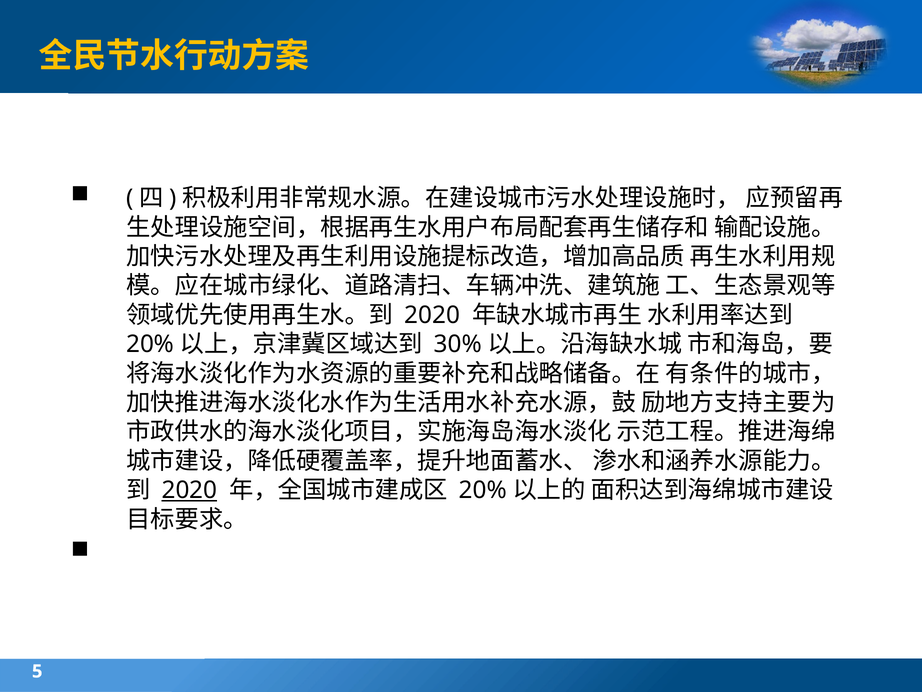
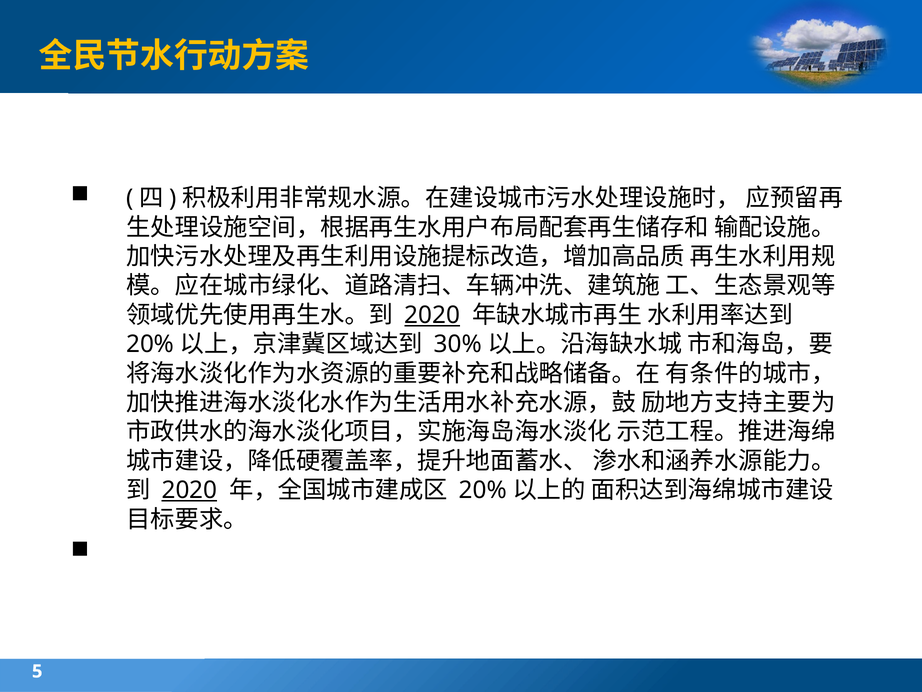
2020 underline: none -> present (432, 315)
